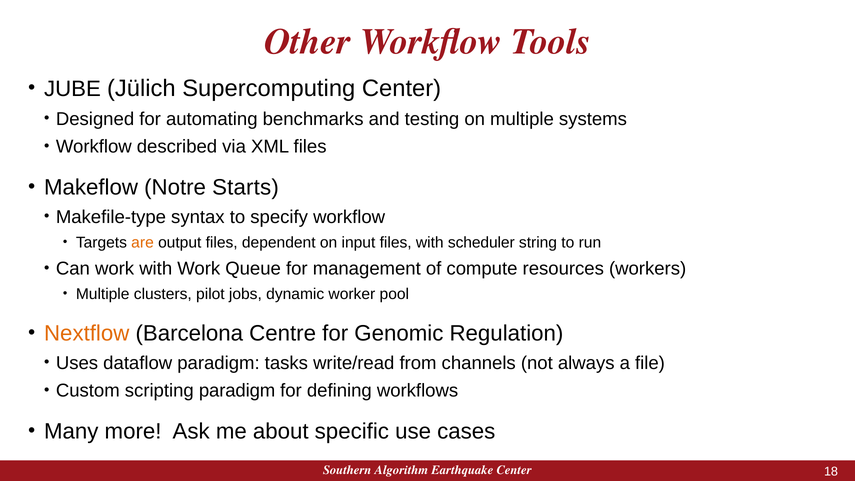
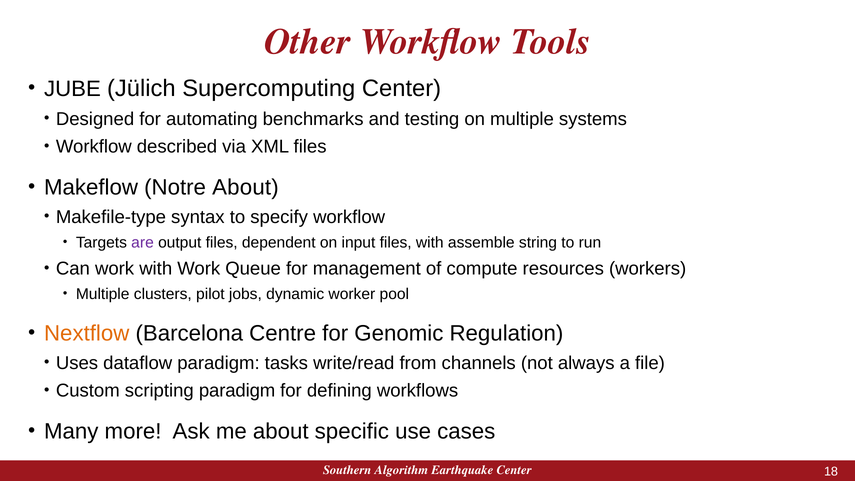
Notre Starts: Starts -> About (245, 187)
are colour: orange -> purple (143, 243)
scheduler: scheduler -> assemble (481, 243)
